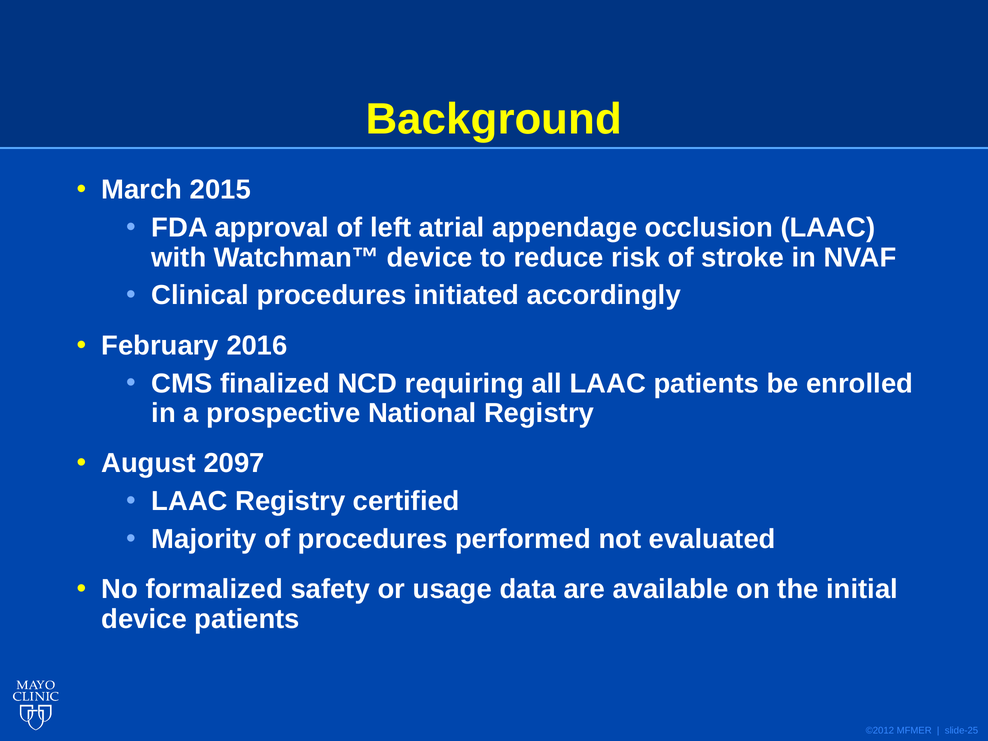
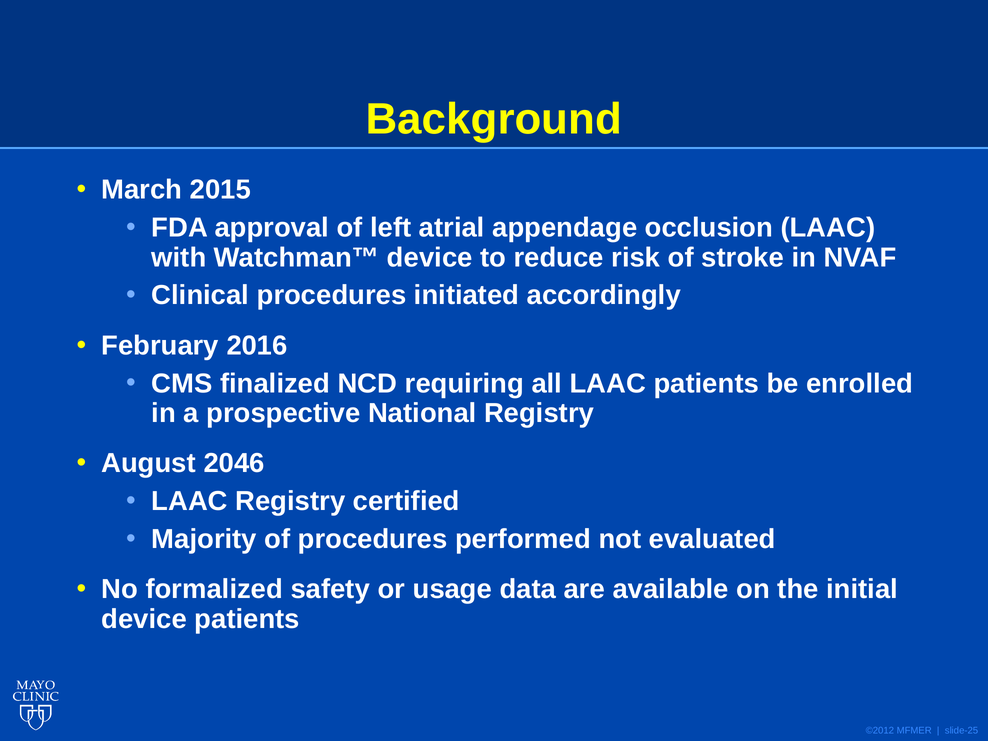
2097: 2097 -> 2046 (234, 463)
